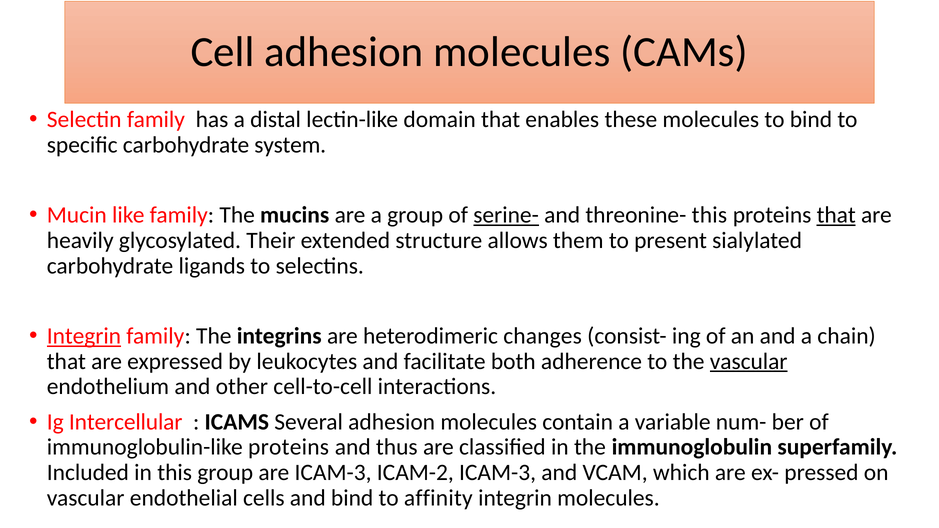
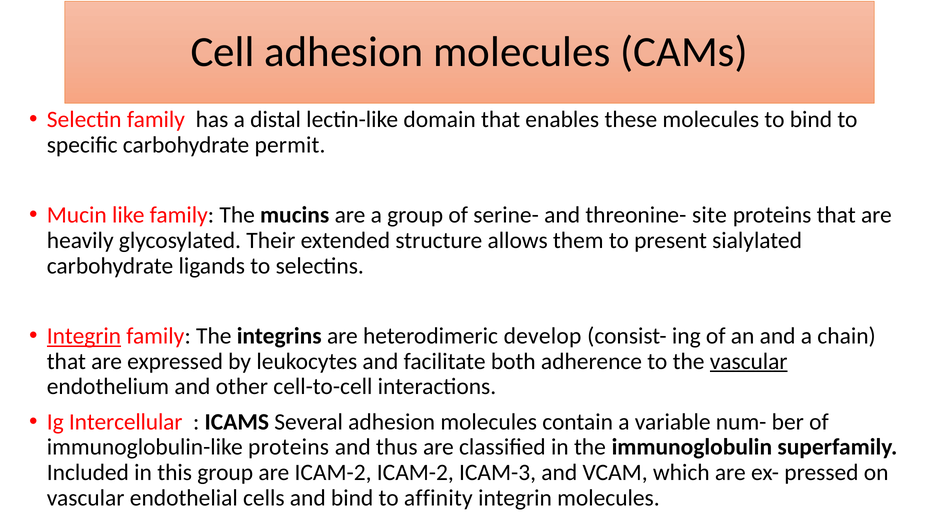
system: system -> permit (290, 145)
serine- underline: present -> none (506, 215)
threonine- this: this -> site (709, 215)
that underline: present -> none (836, 215)
changes: changes -> develop (543, 336)
are ICAM-3: ICAM-3 -> ICAM-2 (333, 473)
